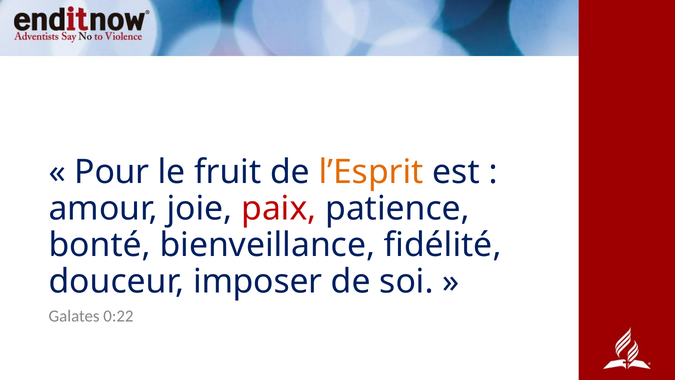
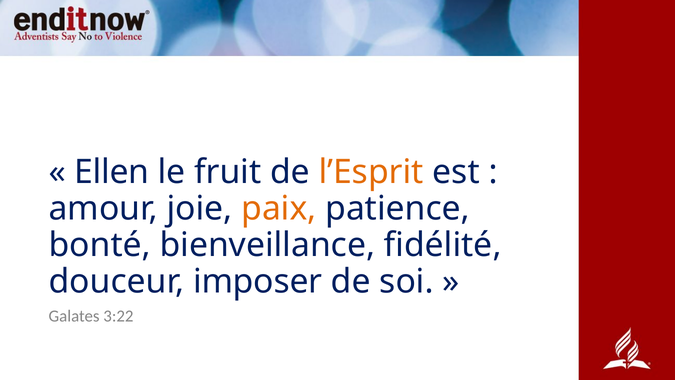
Pour: Pour -> Ellen (112, 172)
paix colour: red -> orange (279, 208)
0:22: 0:22 -> 3:22 (118, 316)
